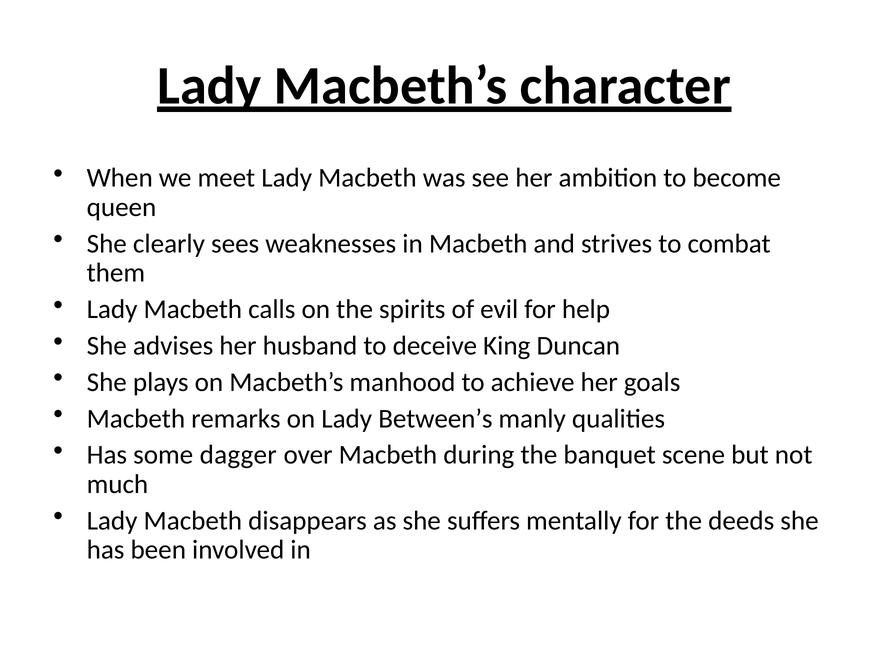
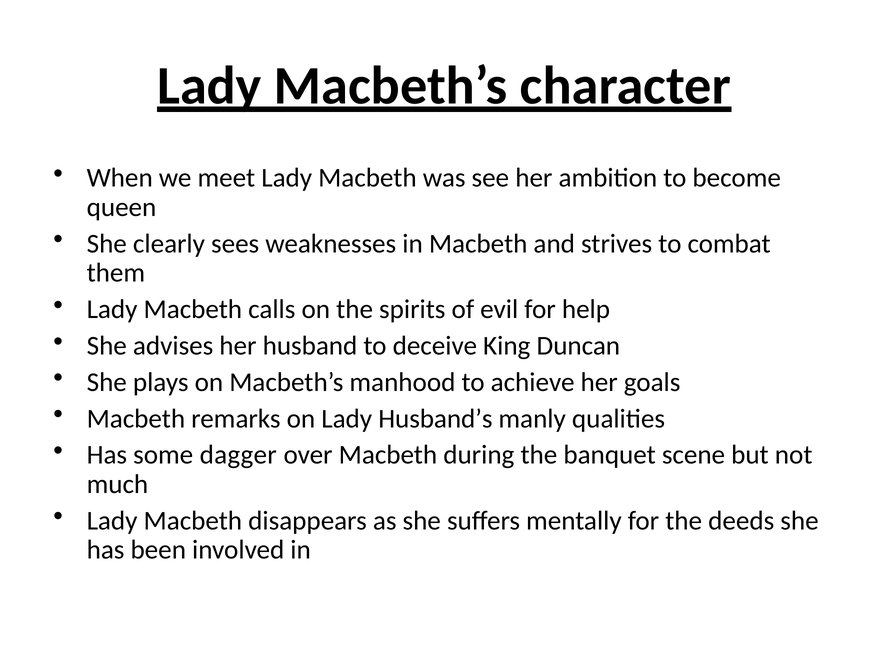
Between’s: Between’s -> Husband’s (435, 419)
